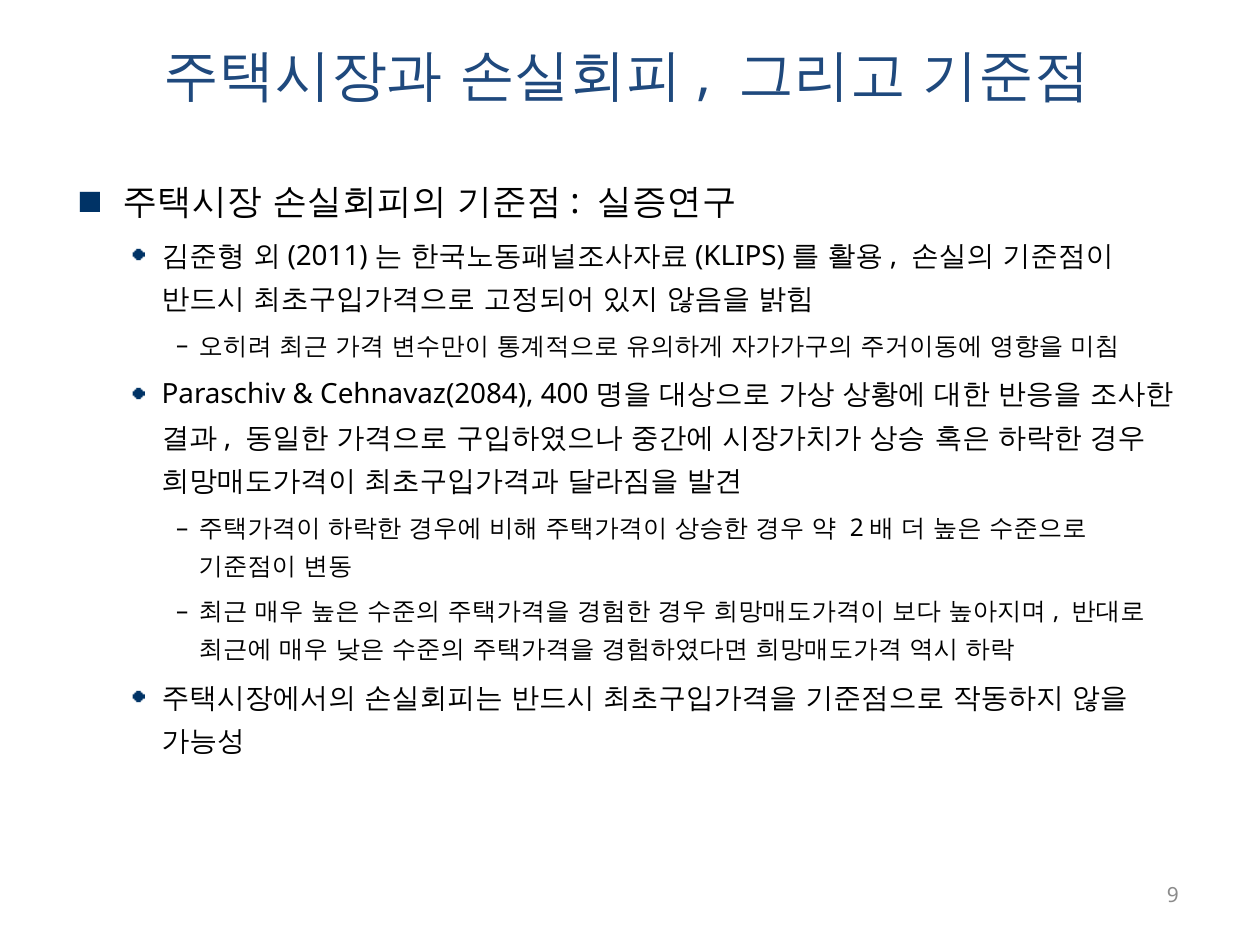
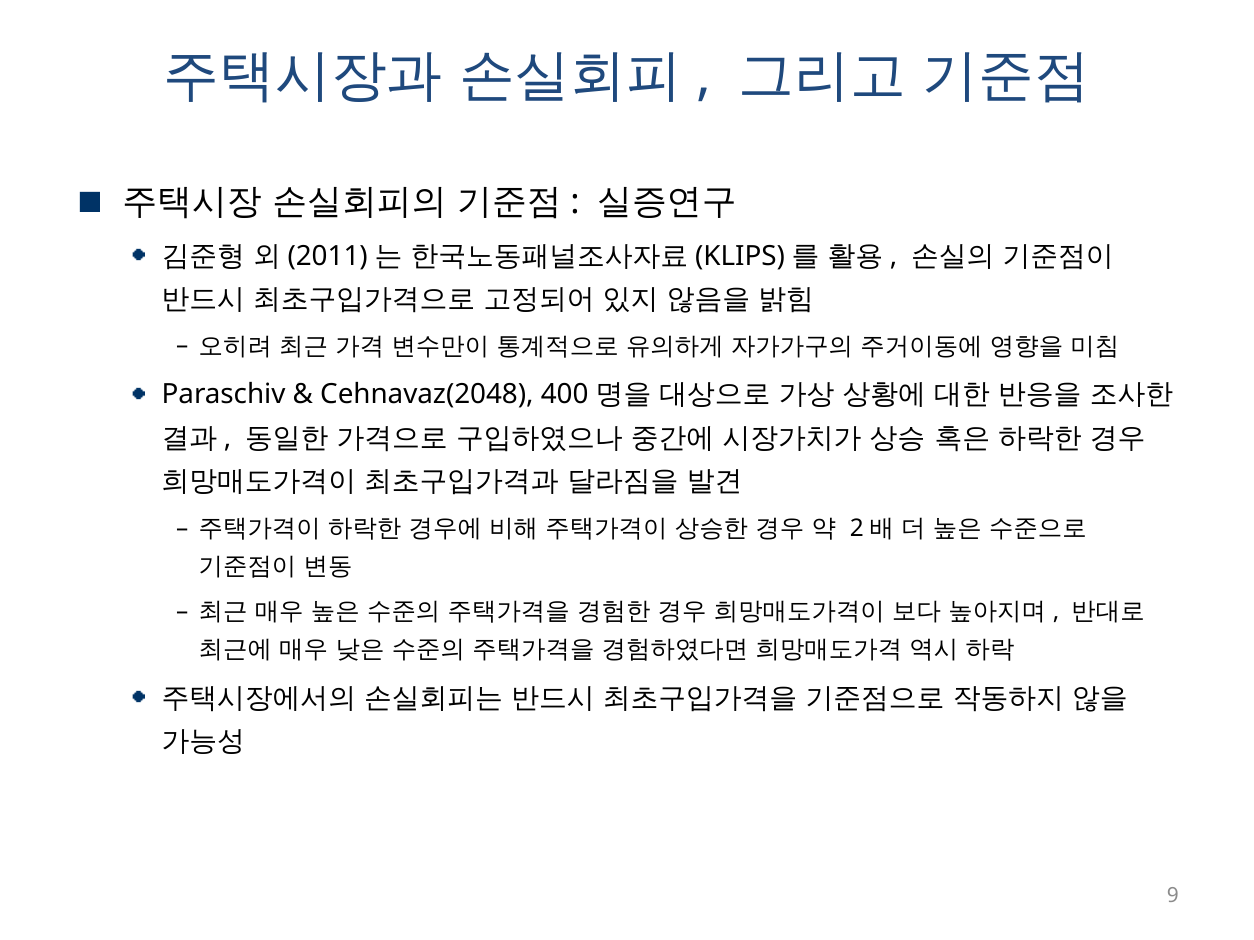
Cehnavaz(2084: Cehnavaz(2084 -> Cehnavaz(2048 (427, 395)
